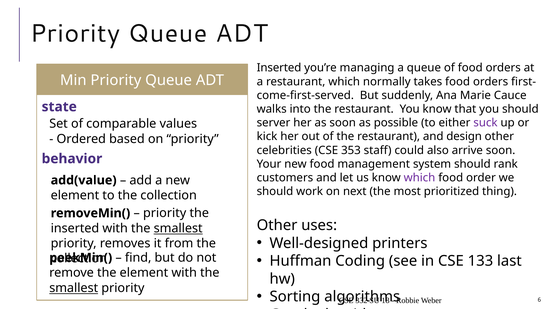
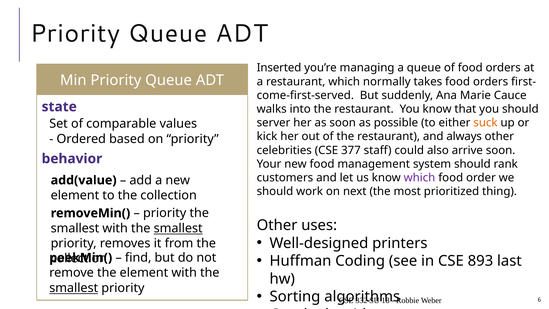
suck colour: purple -> orange (485, 123)
design: design -> always (464, 136)
353: 353 -> 377 (351, 150)
inserted: inserted -> smallest (75, 228)
133: 133 -> 893 (480, 261)
